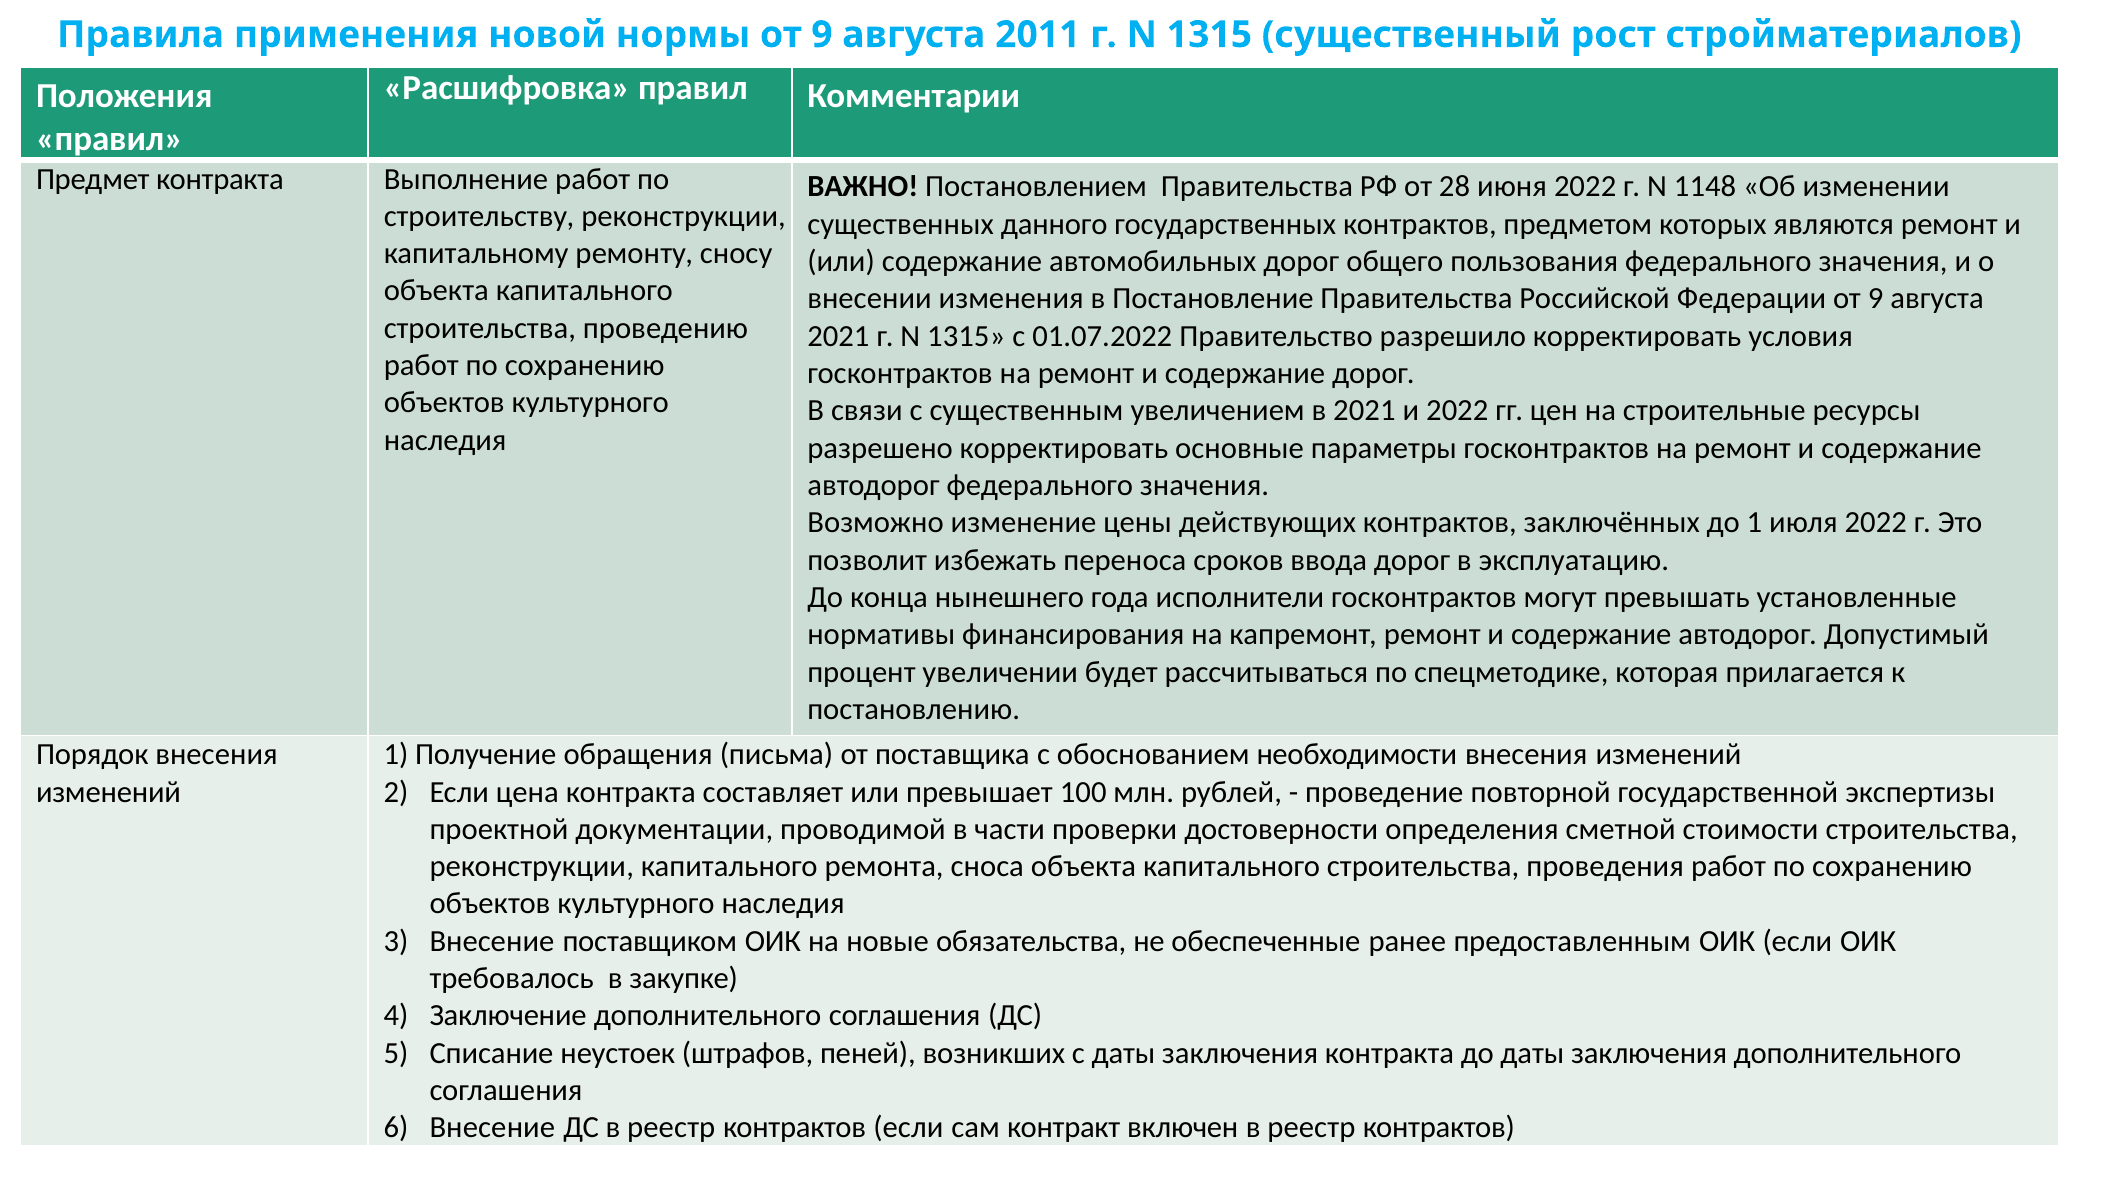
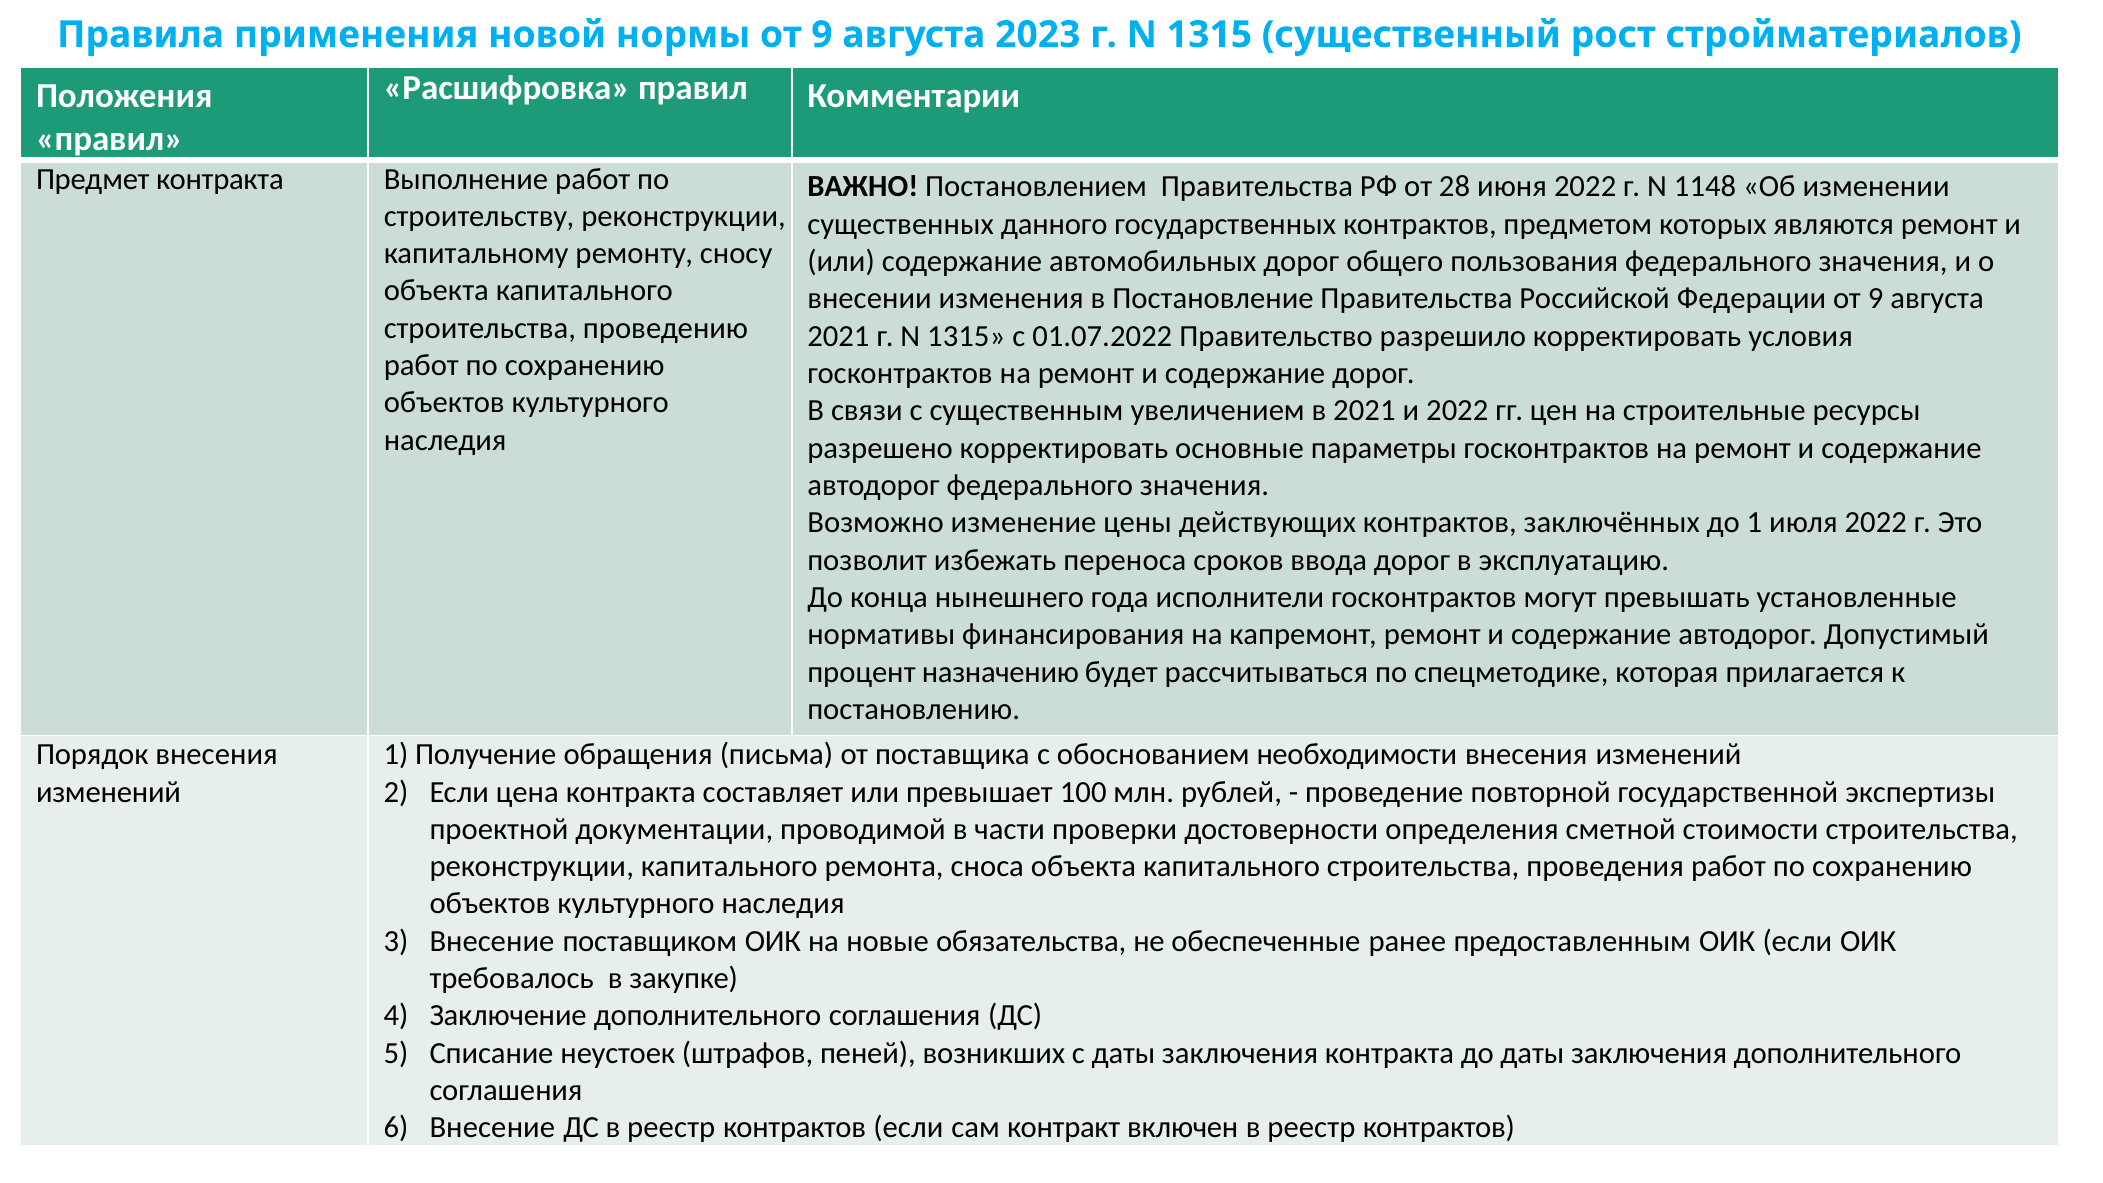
2011: 2011 -> 2023 (1038, 35)
увеличении: увеличении -> назначению (1000, 672)
